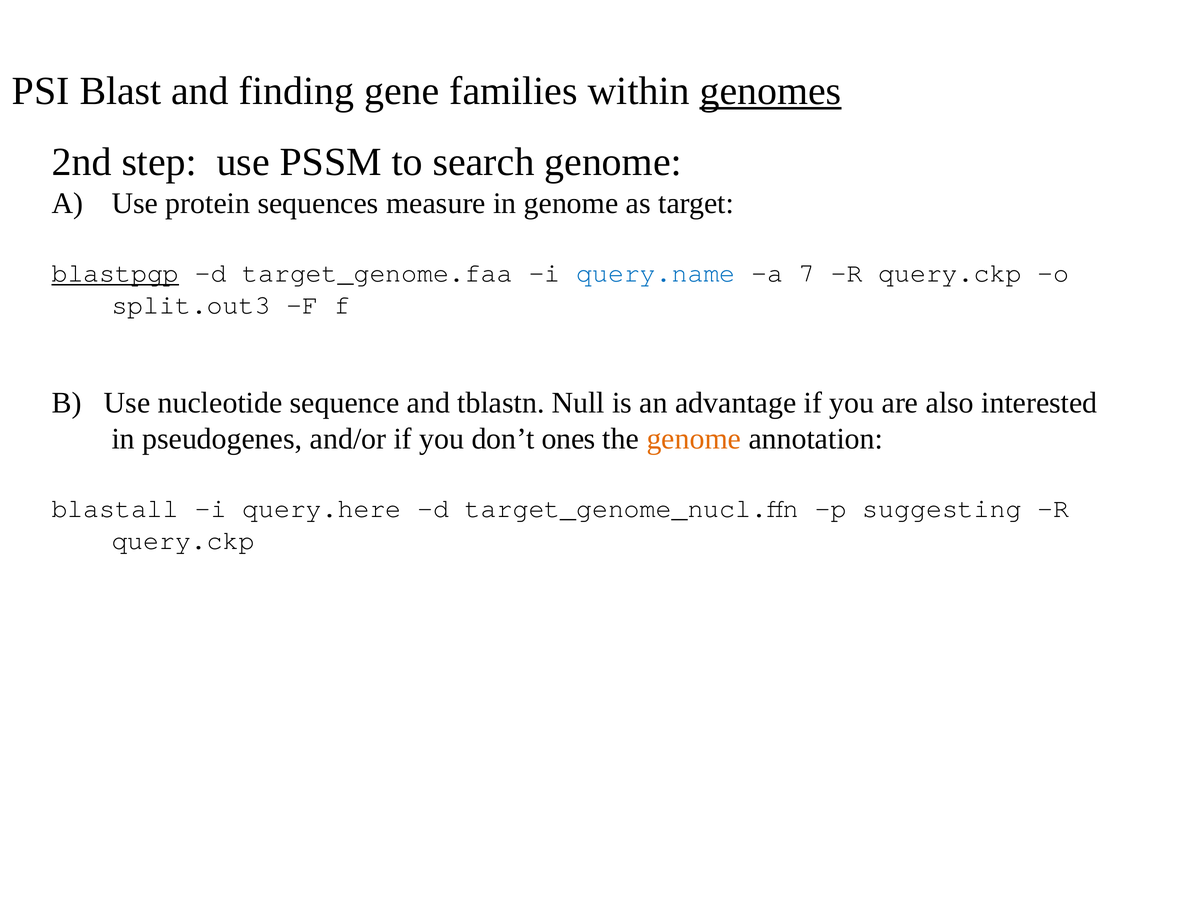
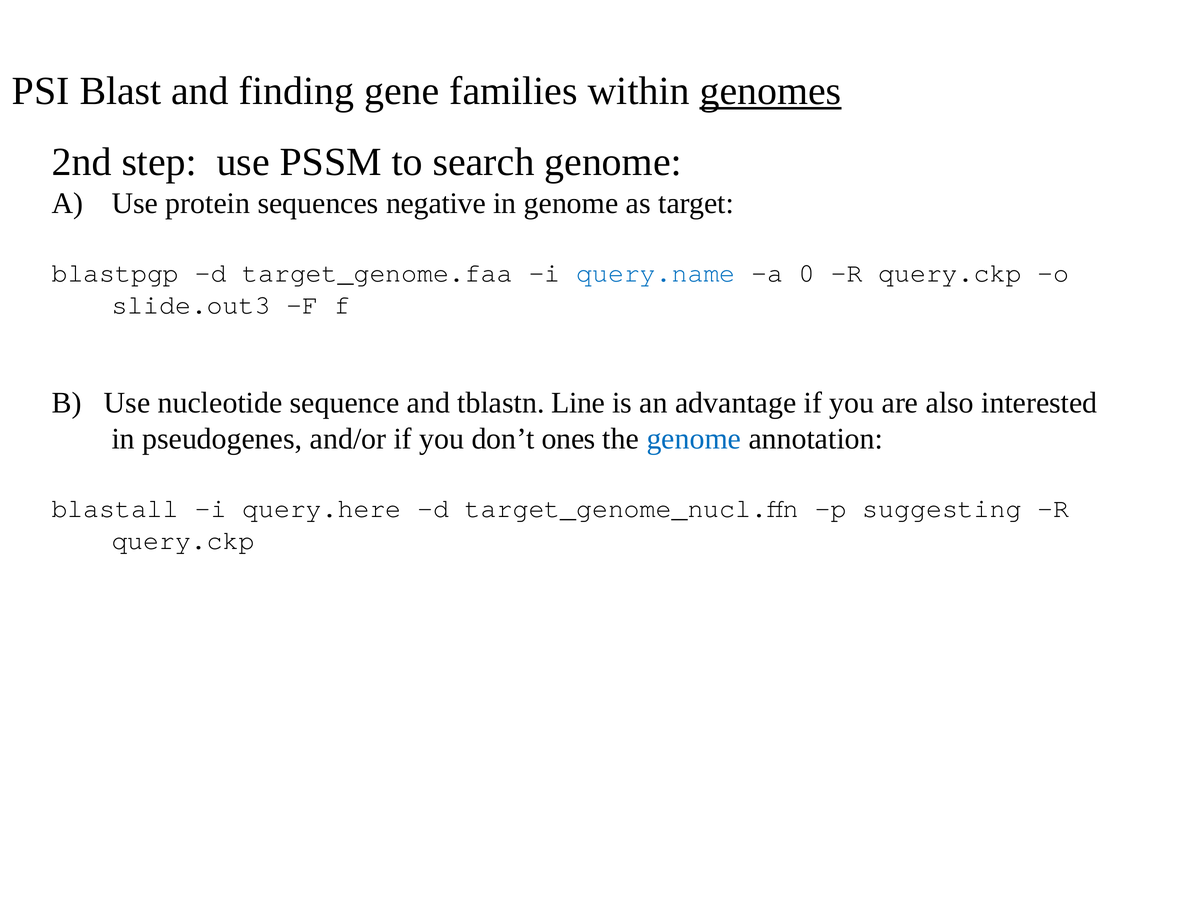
measure: measure -> negative (436, 203)
blastpgp underline: present -> none (115, 273)
7: 7 -> 0 (807, 273)
split.out3: split.out3 -> slide.out3 (191, 305)
Null: Null -> Line (578, 403)
genome colour: orange -> blue (694, 439)
